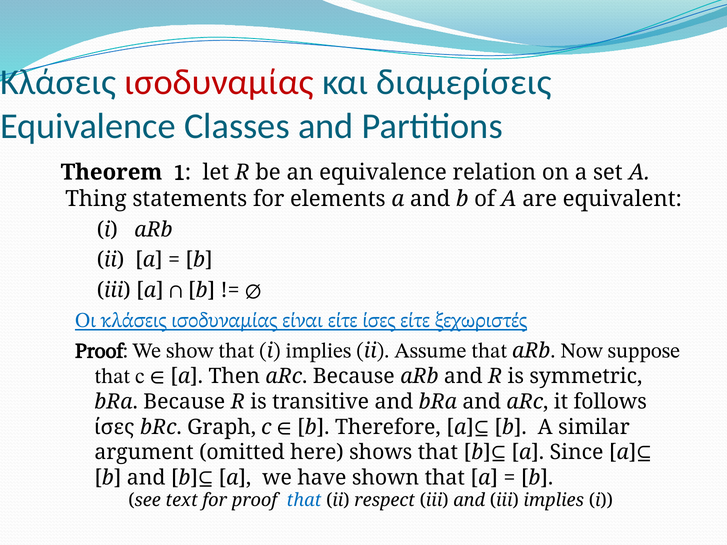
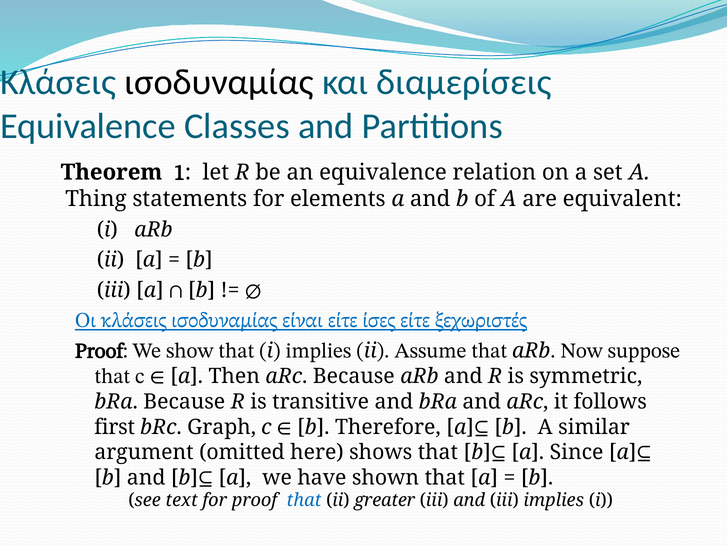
ισοδυναμίας colour: red -> black (219, 82)
ίσες: ίσες -> first (115, 427)
respect: respect -> greater (385, 500)
